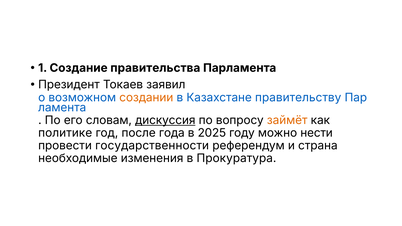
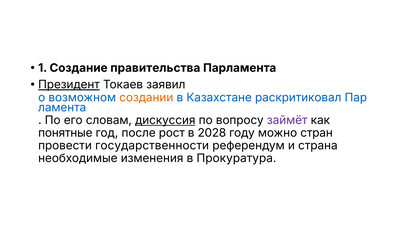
Президент underline: none -> present (69, 85)
правительству: правительству -> раскритиковал (298, 98)
займёт colour: orange -> purple (287, 120)
политике: политике -> понятные (65, 133)
года: года -> рост (172, 133)
2025: 2025 -> 2028 (212, 133)
нести: нести -> стран (317, 133)
